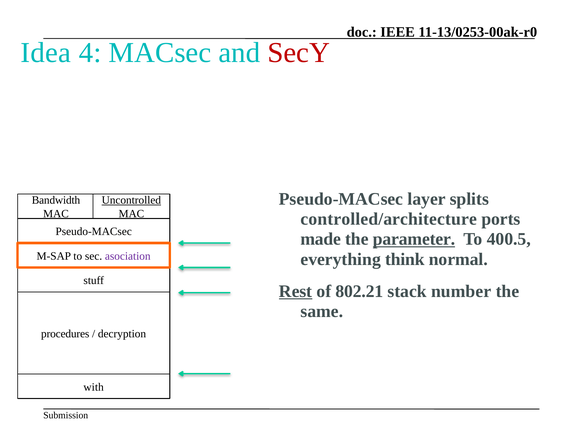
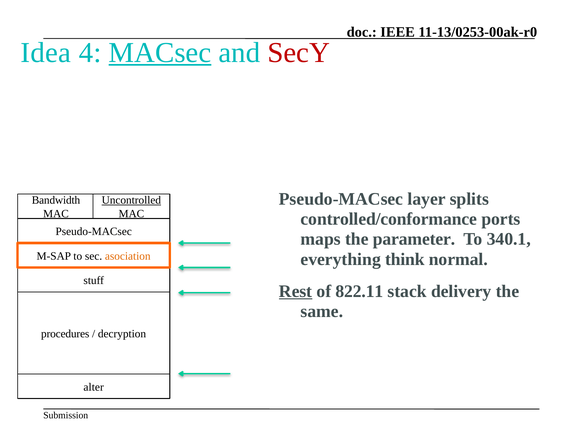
MACsec underline: none -> present (160, 53)
controlled/architecture: controlled/architecture -> controlled/conformance (389, 219)
made: made -> maps (321, 239)
parameter underline: present -> none (414, 239)
400.5: 400.5 -> 340.1 (509, 239)
asociation colour: purple -> orange (128, 256)
802.21: 802.21 -> 822.11 (359, 292)
number: number -> delivery (461, 292)
with: with -> alter (94, 387)
